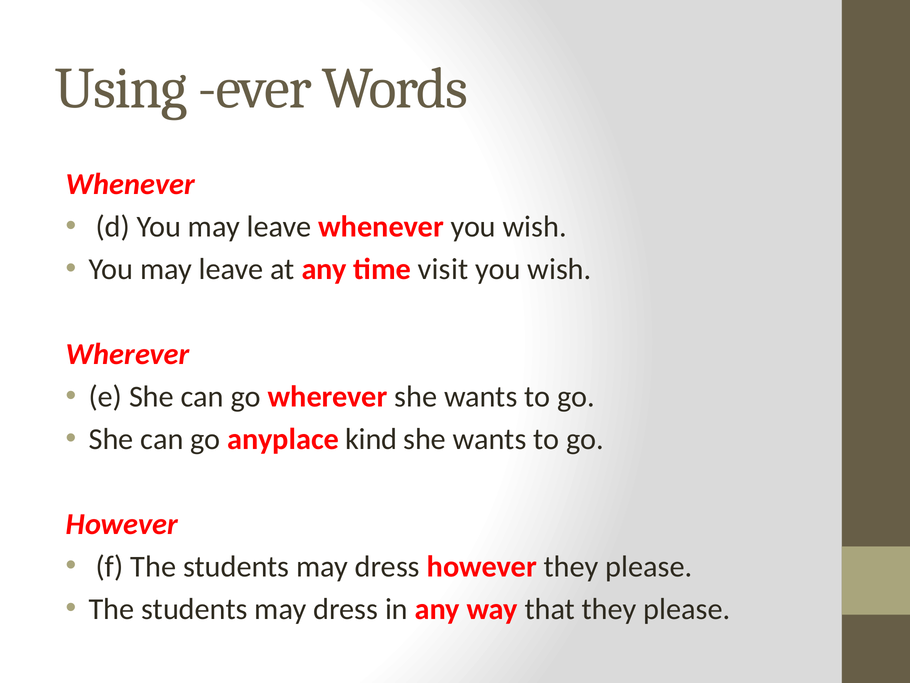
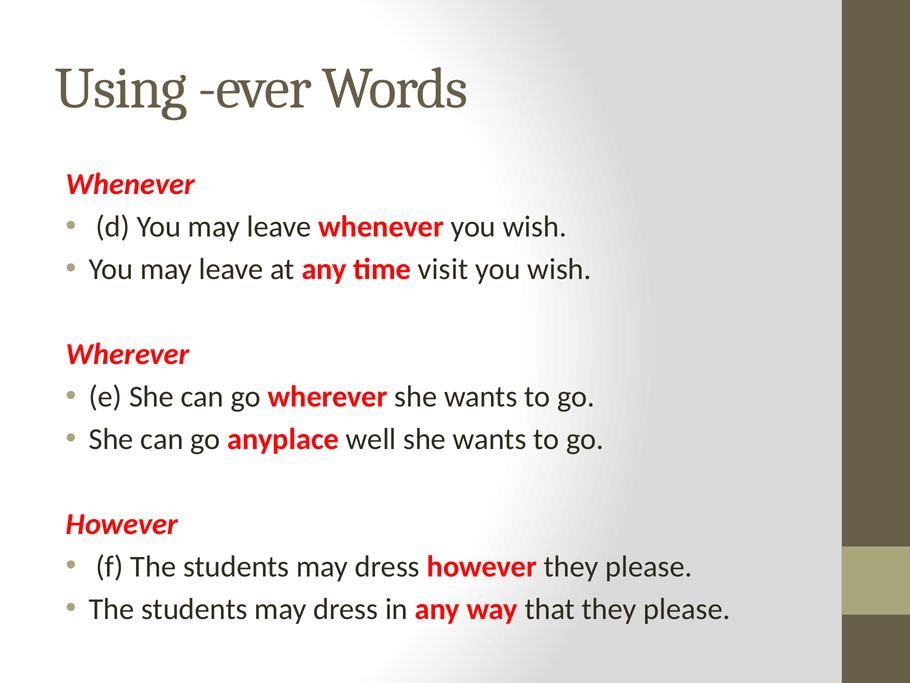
kind: kind -> well (371, 439)
